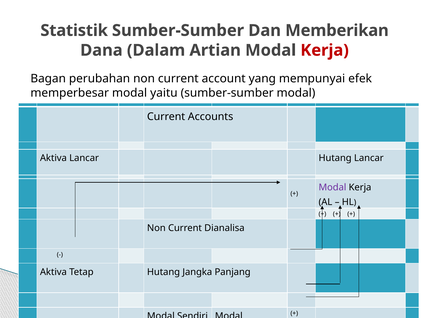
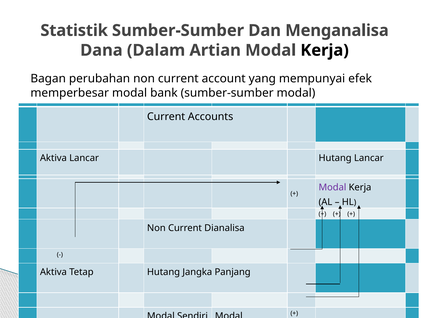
Memberikan: Memberikan -> Menganalisa (337, 30)
Kerja colour: red -> black (325, 50)
yaitu: yaitu -> bank (164, 93)
